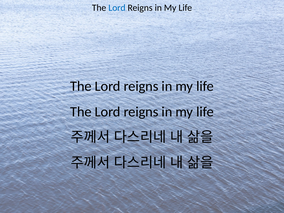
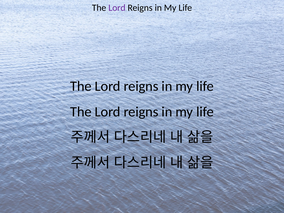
Lord colour: blue -> purple (117, 8)
